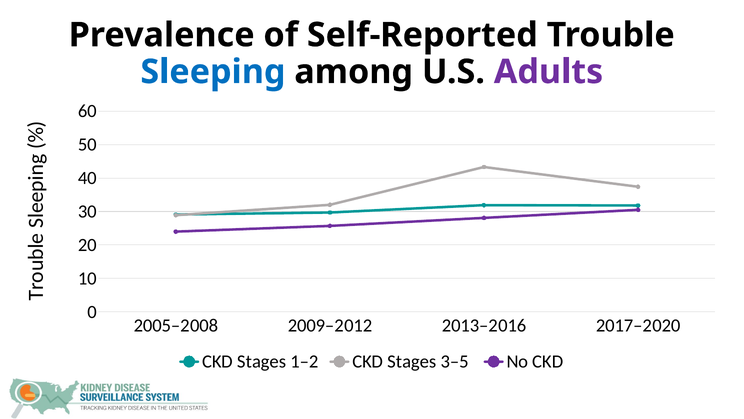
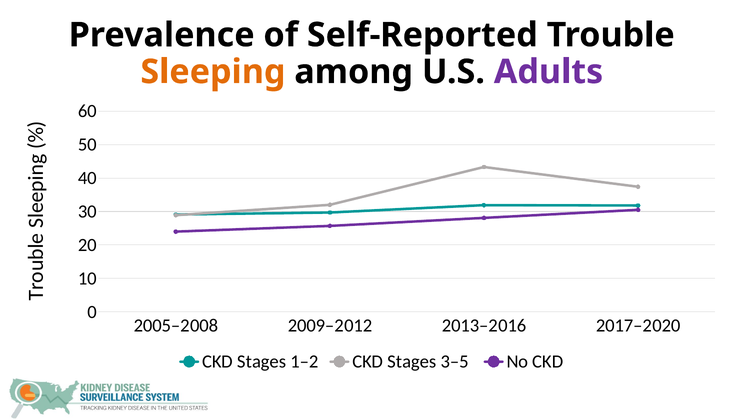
Sleeping colour: blue -> orange (213, 72)
